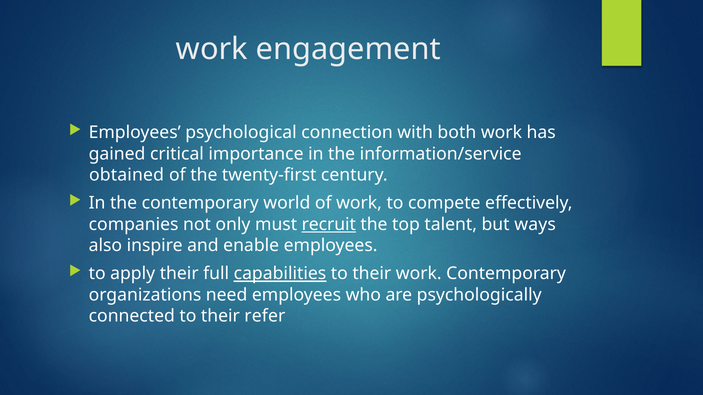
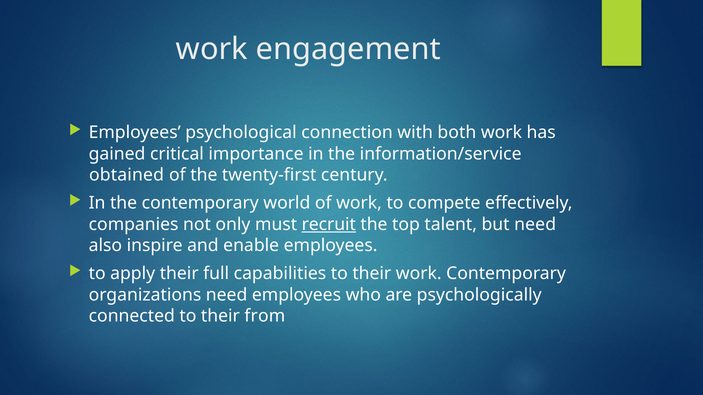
but ways: ways -> need (535, 224)
capabilities underline: present -> none (280, 274)
refer: refer -> from (265, 316)
